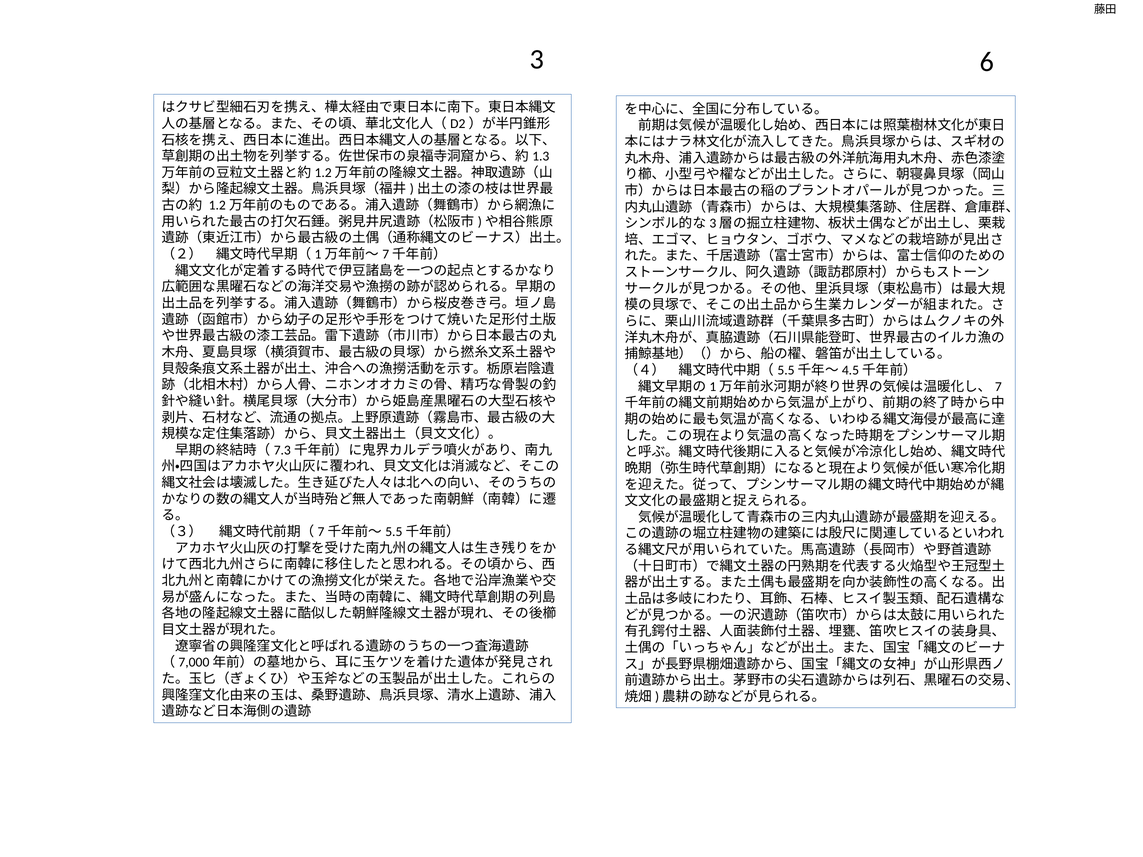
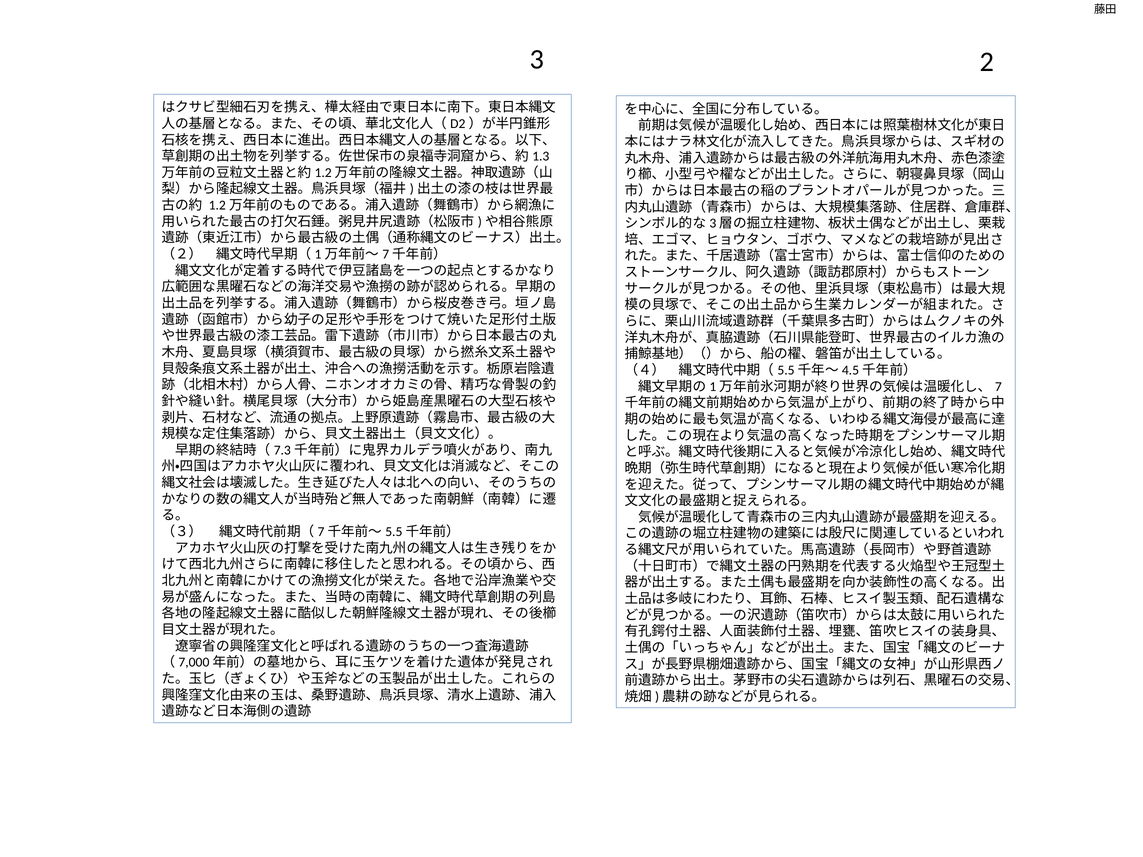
6: 6 -> 2 (987, 62)
